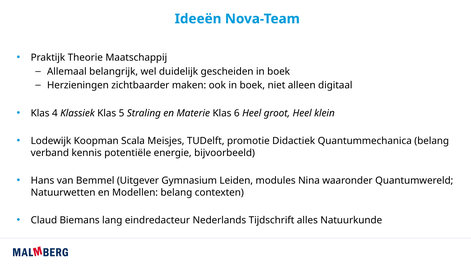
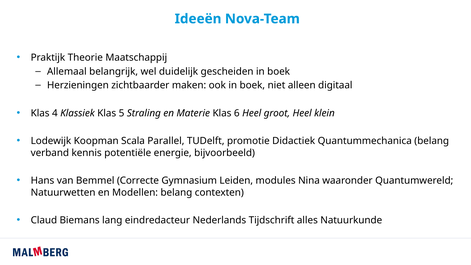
Meisjes: Meisjes -> Parallel (166, 141)
Uitgever: Uitgever -> Correcte (138, 181)
